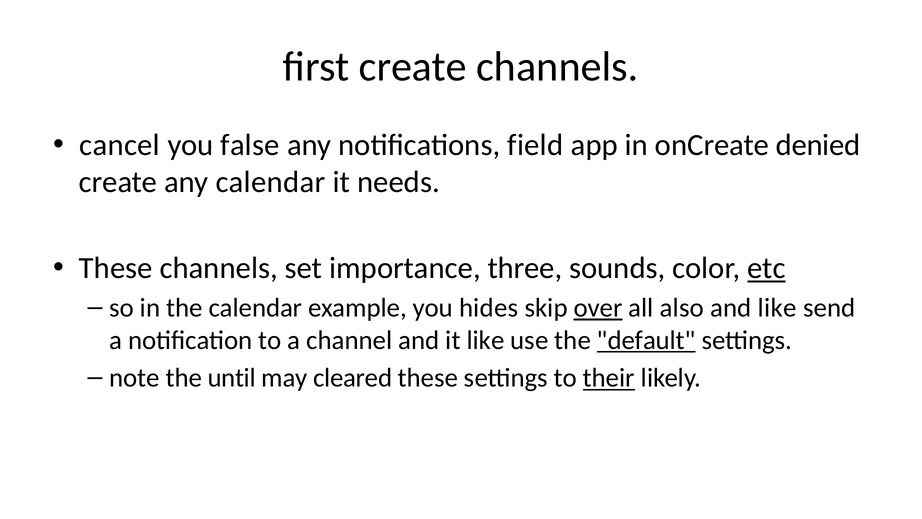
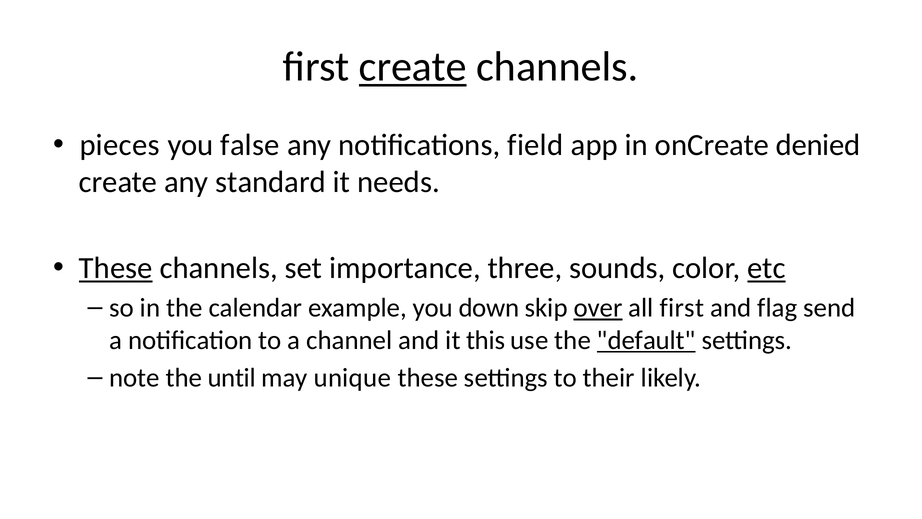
create underline: none -> present (413, 67)
cancel: cancel -> pieces (120, 145)
any calendar: calendar -> standard (271, 182)
These underline: none -> present (116, 268)
hides: hides -> down (489, 308)
all also: also -> first (682, 308)
and like: like -> flag (777, 308)
it like: like -> this (486, 340)
cleared: cleared -> unique (352, 378)
their underline: present -> none (609, 378)
